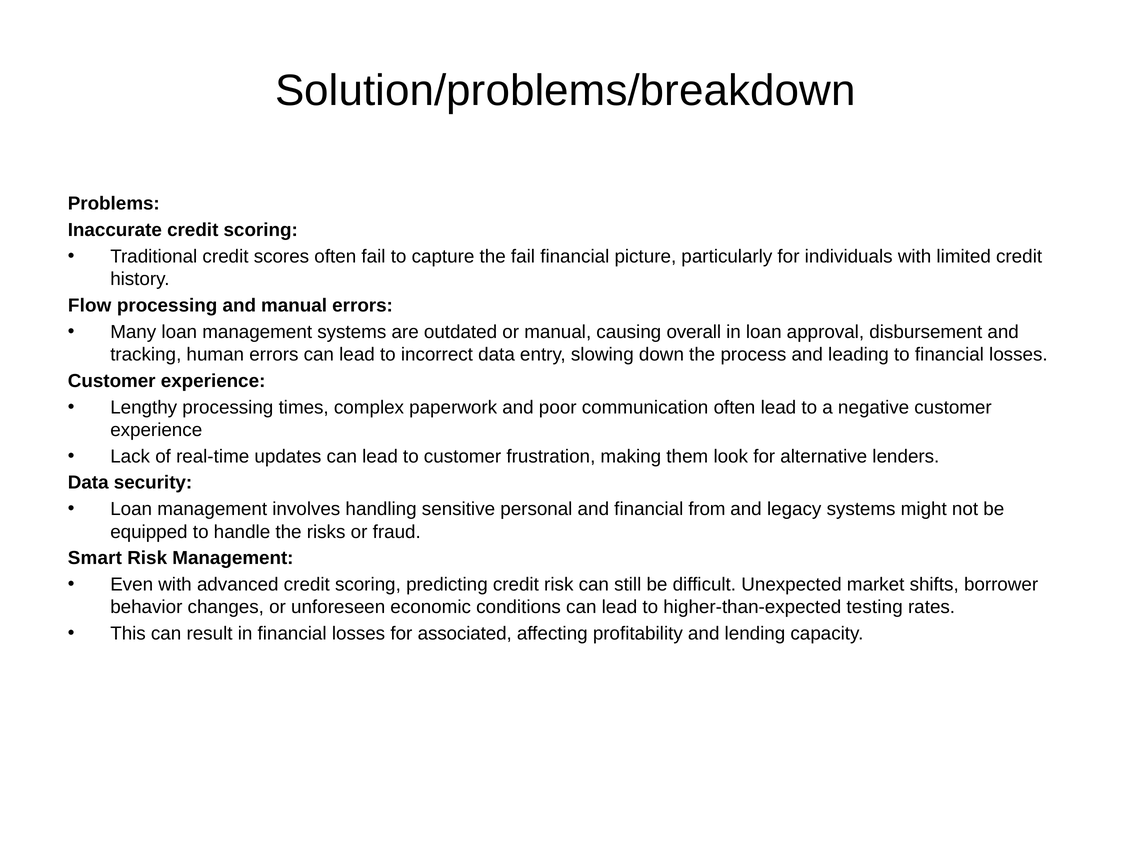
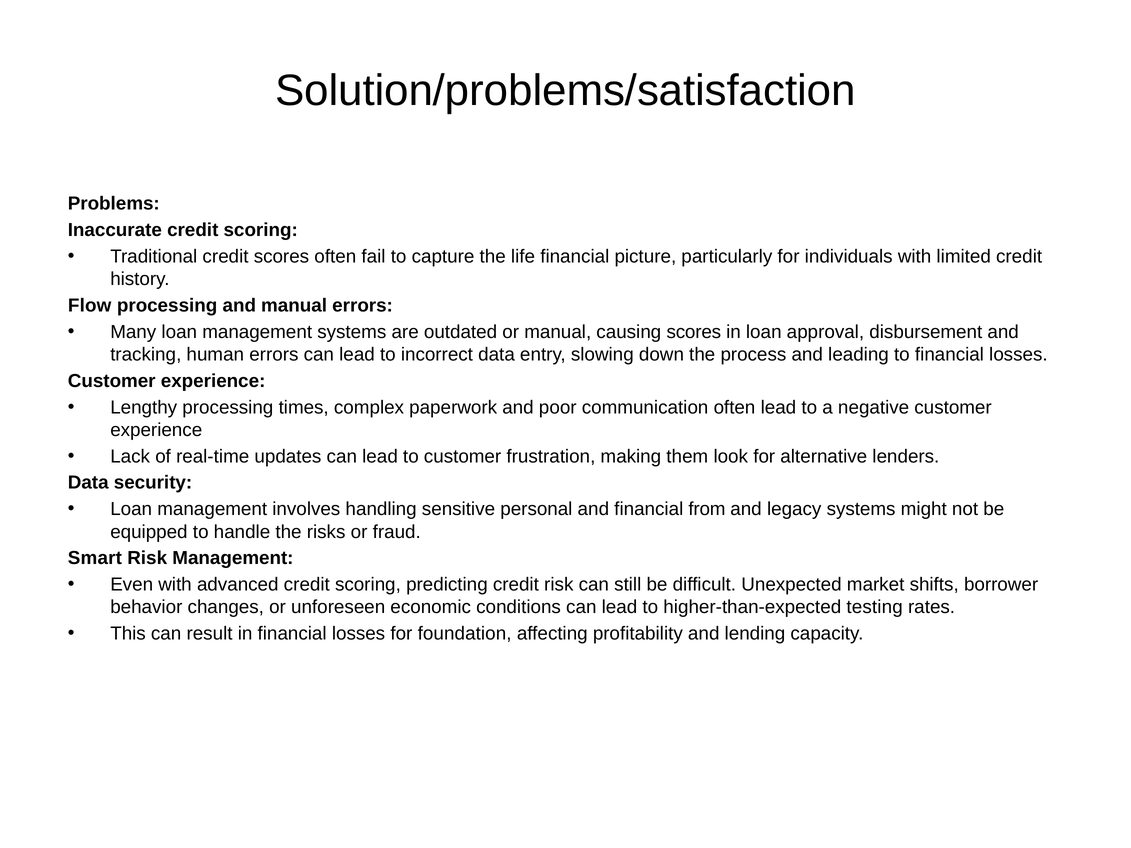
Solution/problems/breakdown: Solution/problems/breakdown -> Solution/problems/satisfaction (565, 91)
the fail: fail -> life (523, 257)
causing overall: overall -> scores (694, 332)
associated: associated -> foundation (465, 634)
